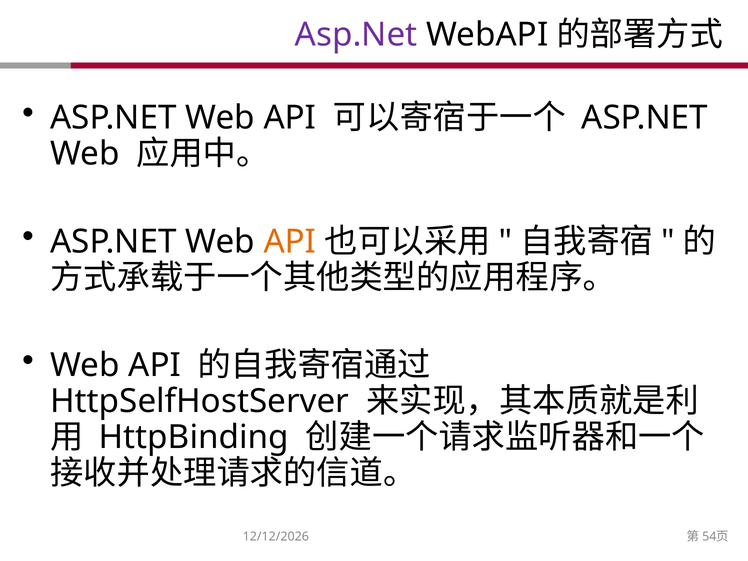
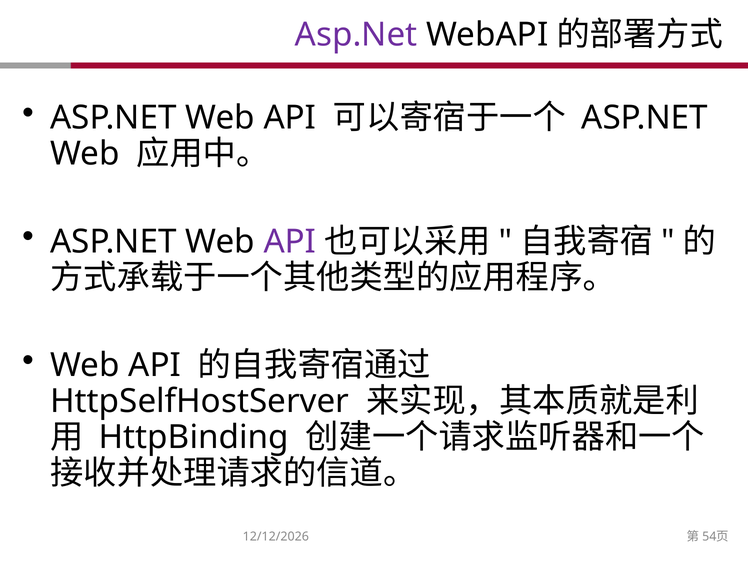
API colour: orange -> purple (290, 242)
